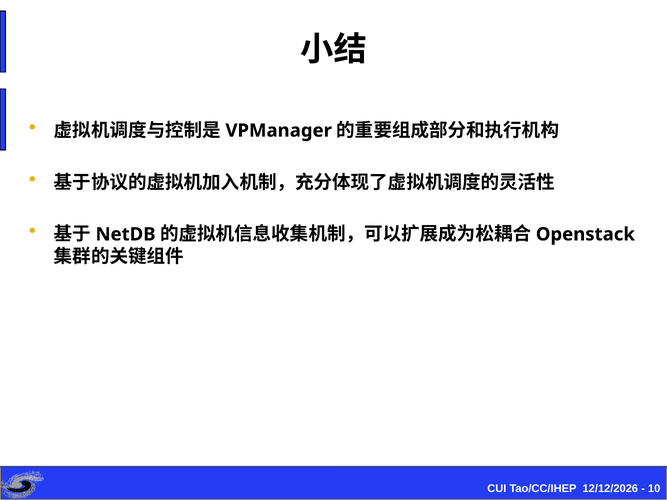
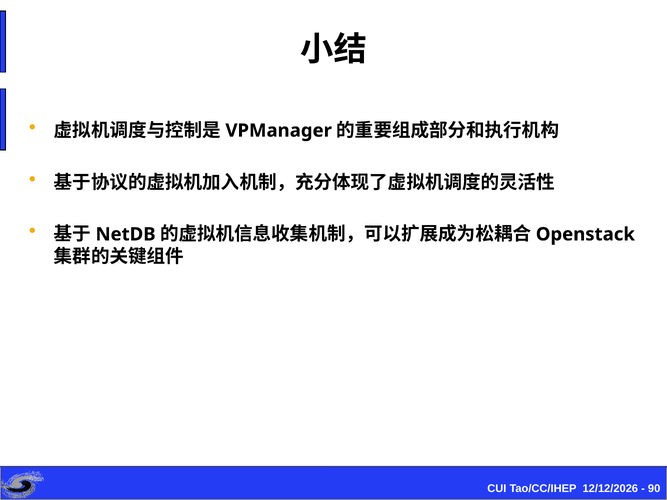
10: 10 -> 90 (654, 489)
